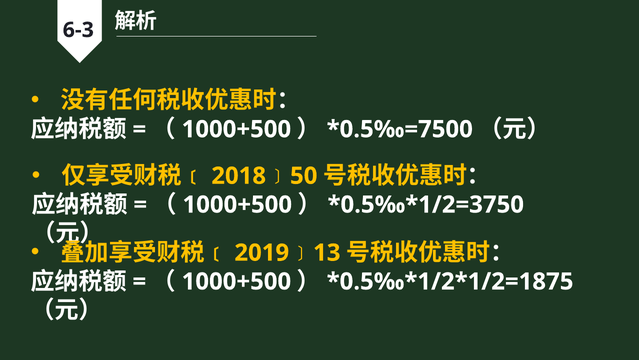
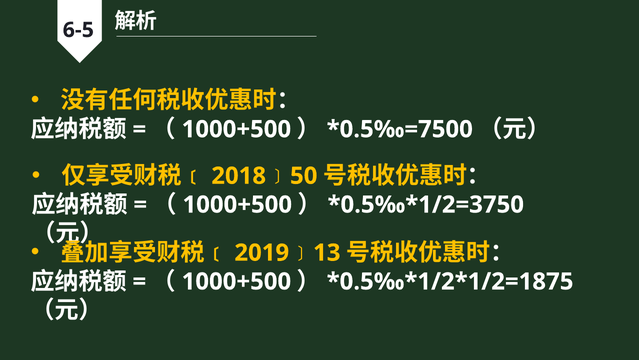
6-3: 6-3 -> 6-5 (78, 30)
